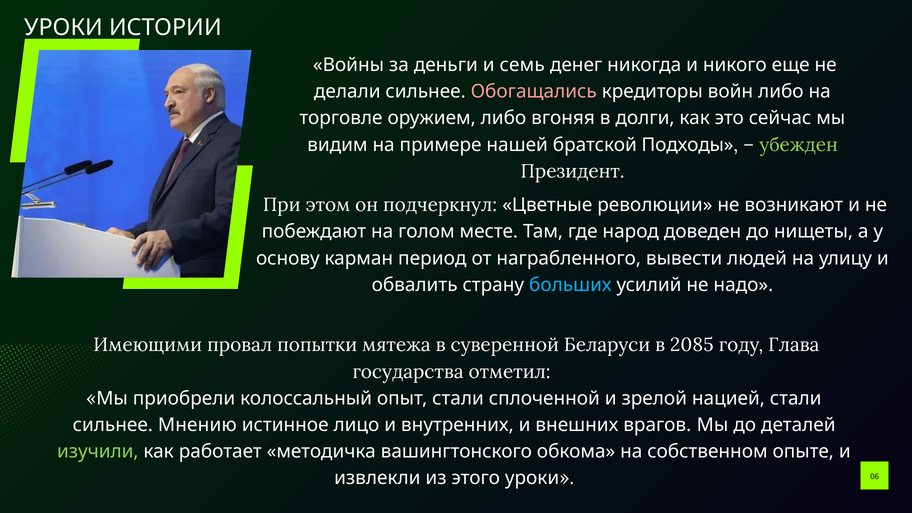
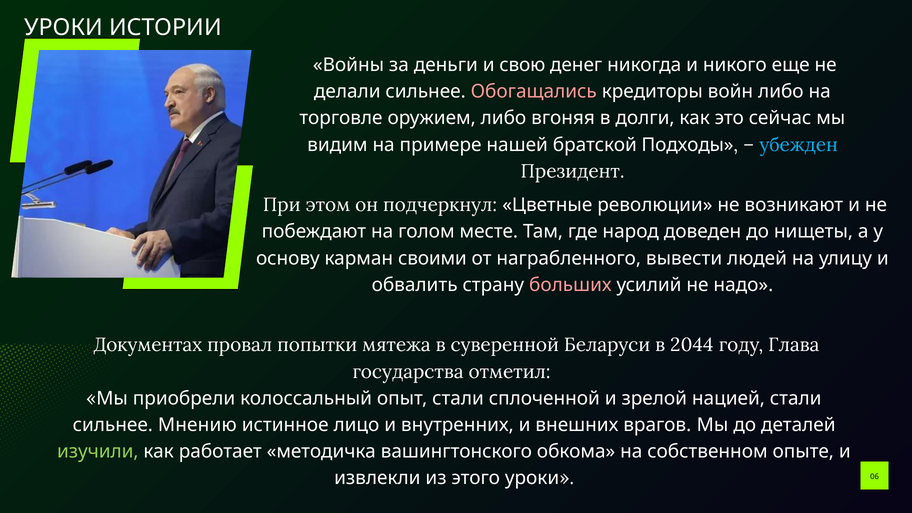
семь: семь -> свою (522, 65)
убежден colour: light green -> light blue (799, 145)
период: период -> своими (432, 258)
больших colour: light blue -> pink (570, 285)
Имеющими: Имеющими -> Документах (148, 345)
2085: 2085 -> 2044 (692, 345)
